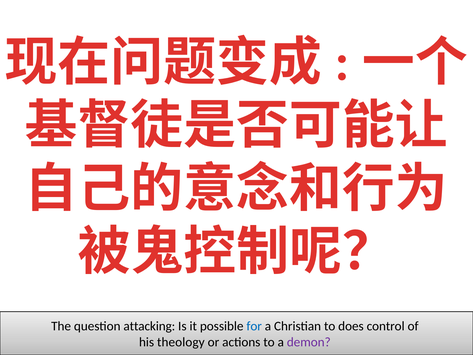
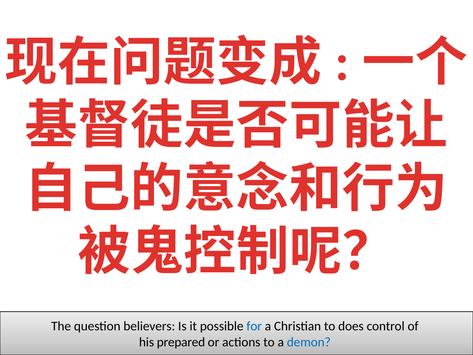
attacking: attacking -> believers (149, 326)
theology: theology -> prepared (181, 342)
demon colour: purple -> blue (309, 342)
